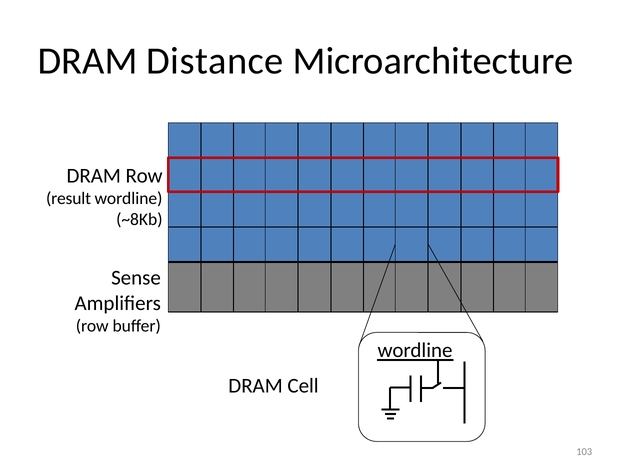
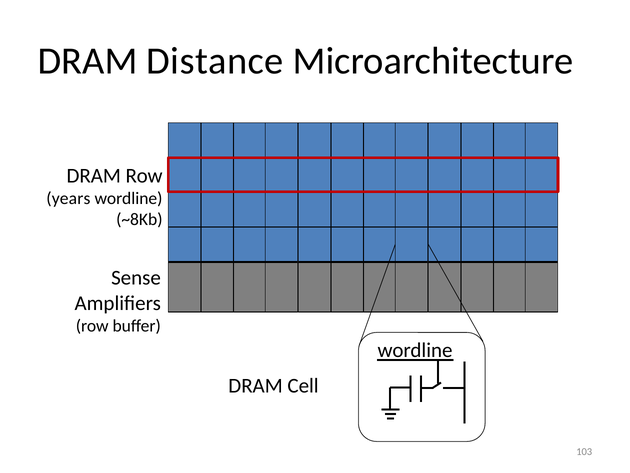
result: result -> years (68, 198)
